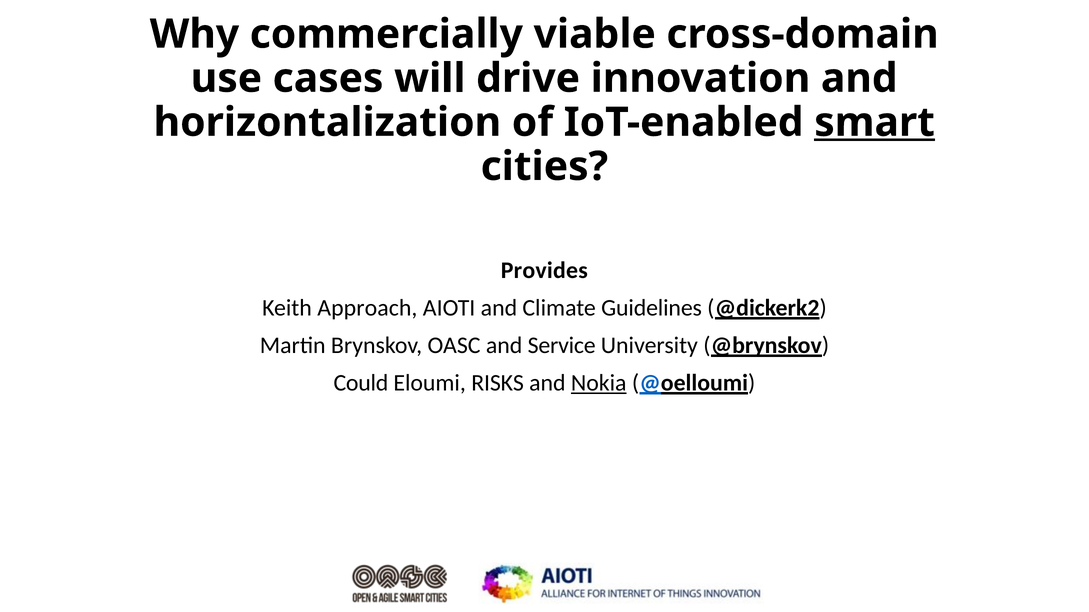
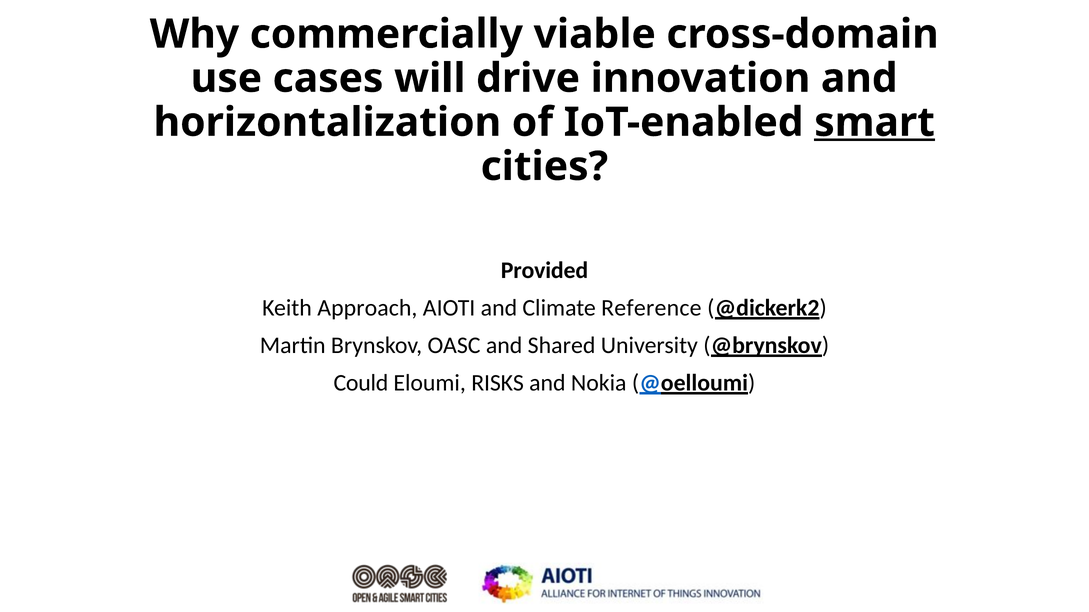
Provides: Provides -> Provided (544, 271)
Guidelines: Guidelines -> Reference (651, 308)
Service: Service -> Shared (562, 346)
Nokia underline: present -> none (599, 383)
